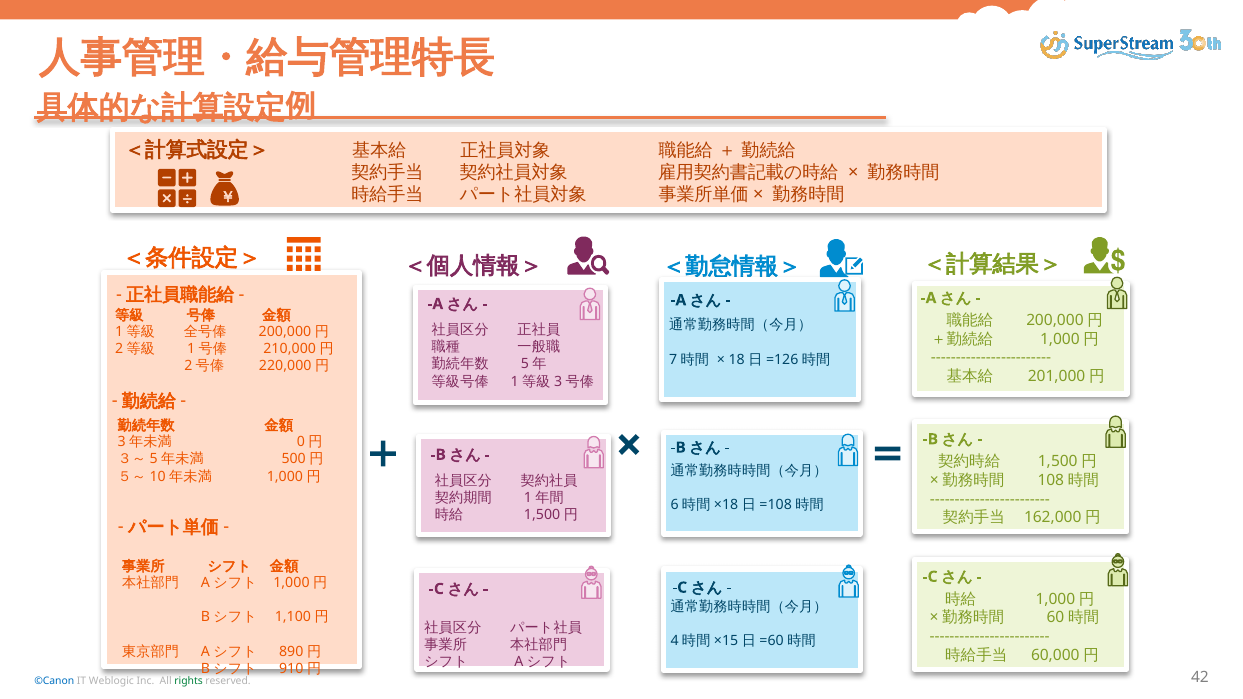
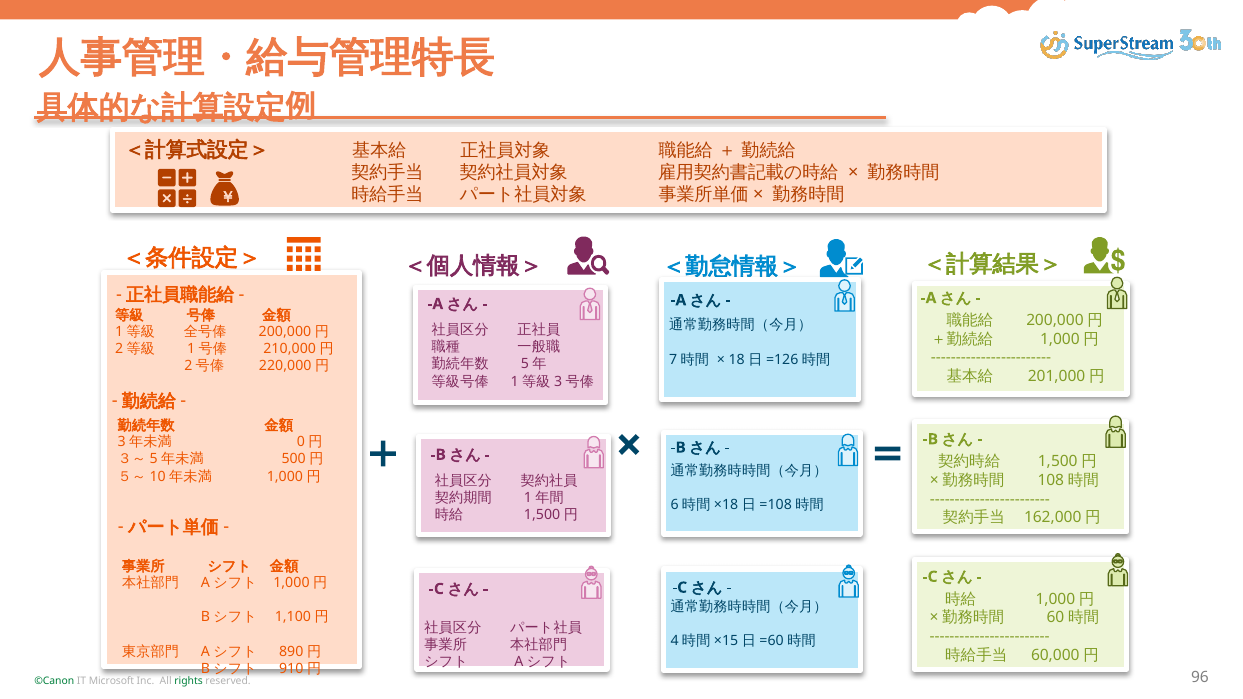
©Canon colour: blue -> green (54, 682)
Weblogic: Weblogic -> Microsoft (112, 682)
42: 42 -> 96 (1200, 678)
